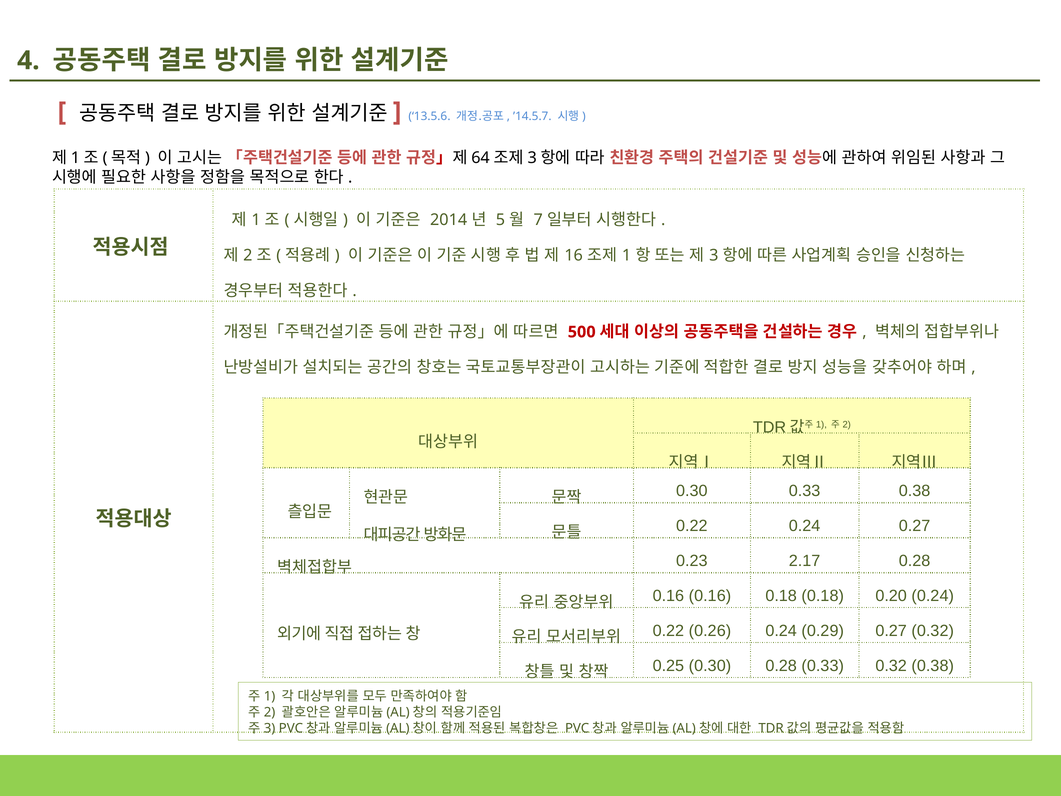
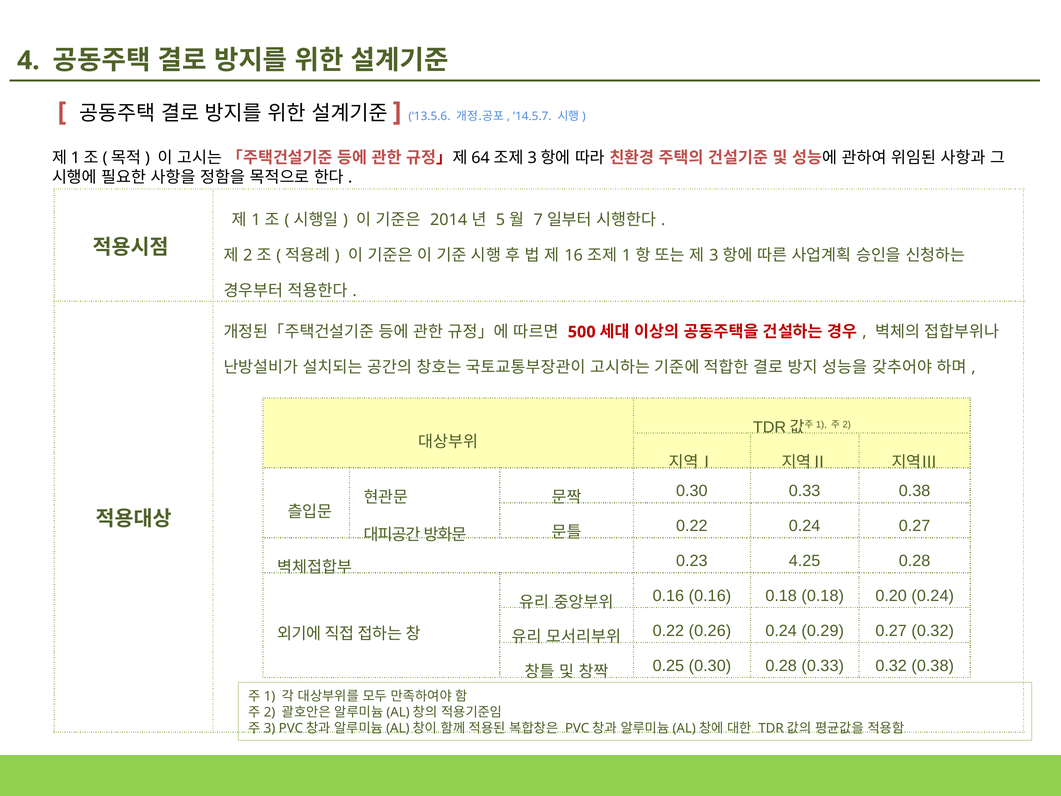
2.17: 2.17 -> 4.25 (805, 561)
